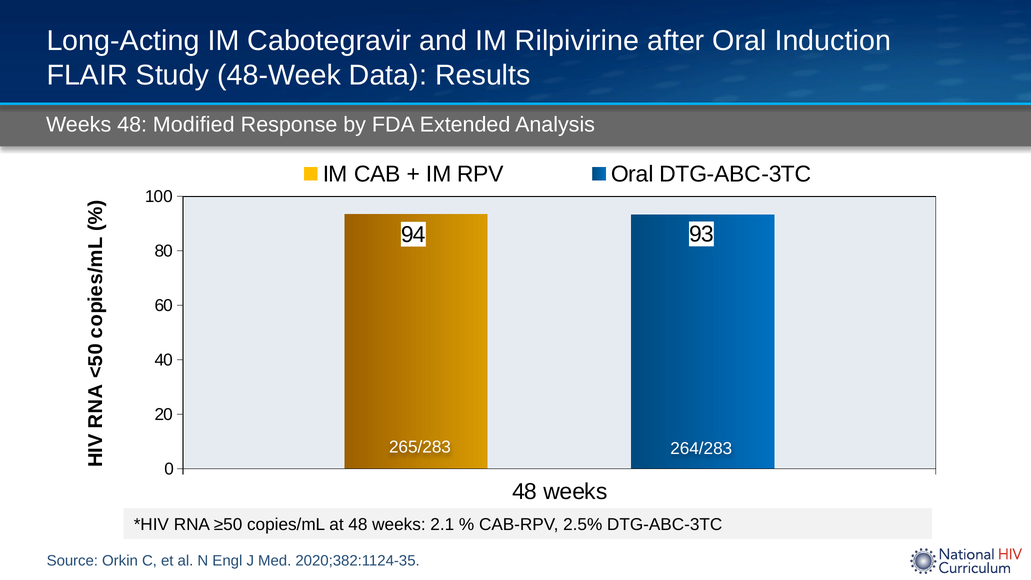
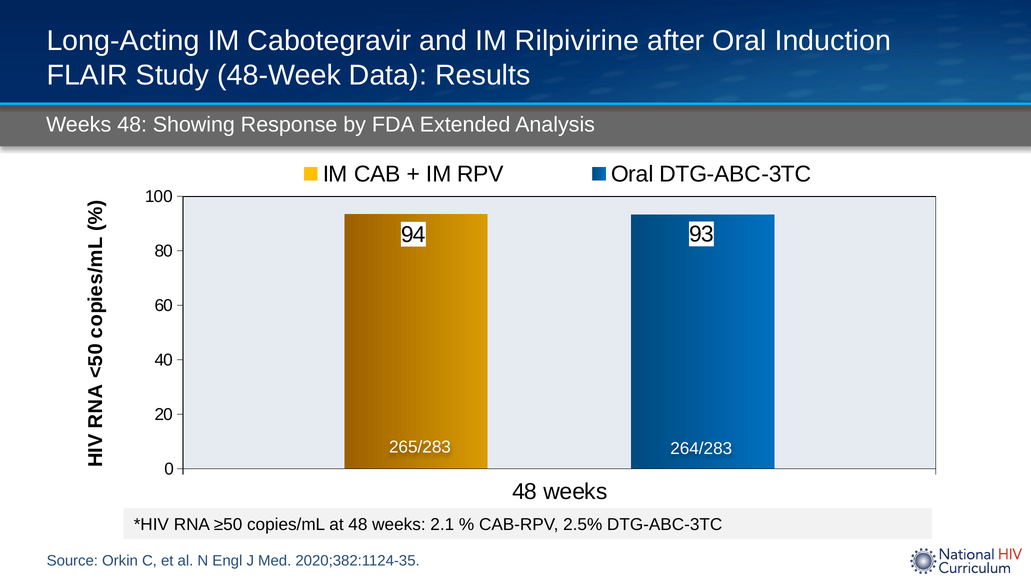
Modified: Modified -> Showing (194, 125)
